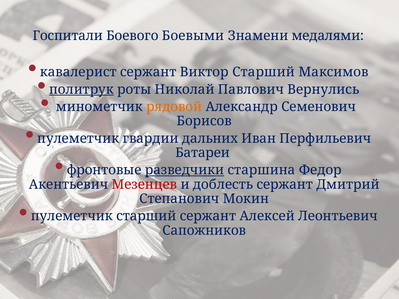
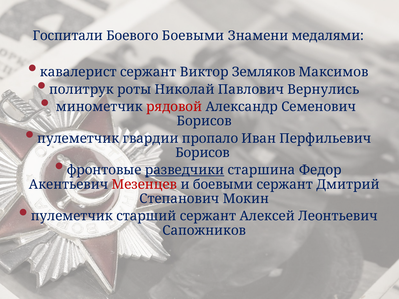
Виктор Старший: Старший -> Земляков (264, 72)
политрук underline: present -> none (81, 89)
рядовой colour: orange -> red (174, 107)
дальних: дальних -> пропало (210, 139)
Батареи: Батареи -> Борисов (203, 153)
и доблесть: доблесть -> боевыми (223, 185)
